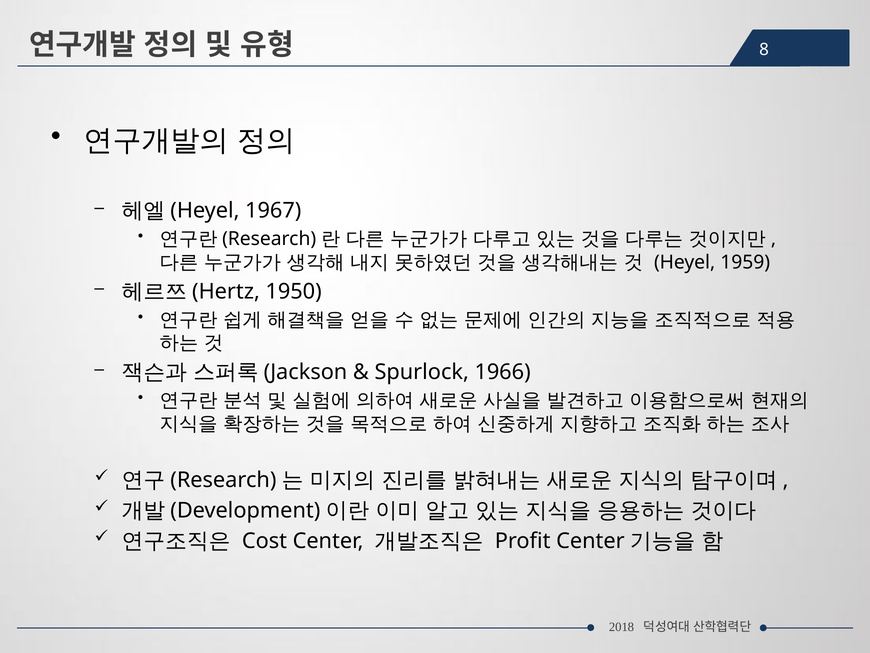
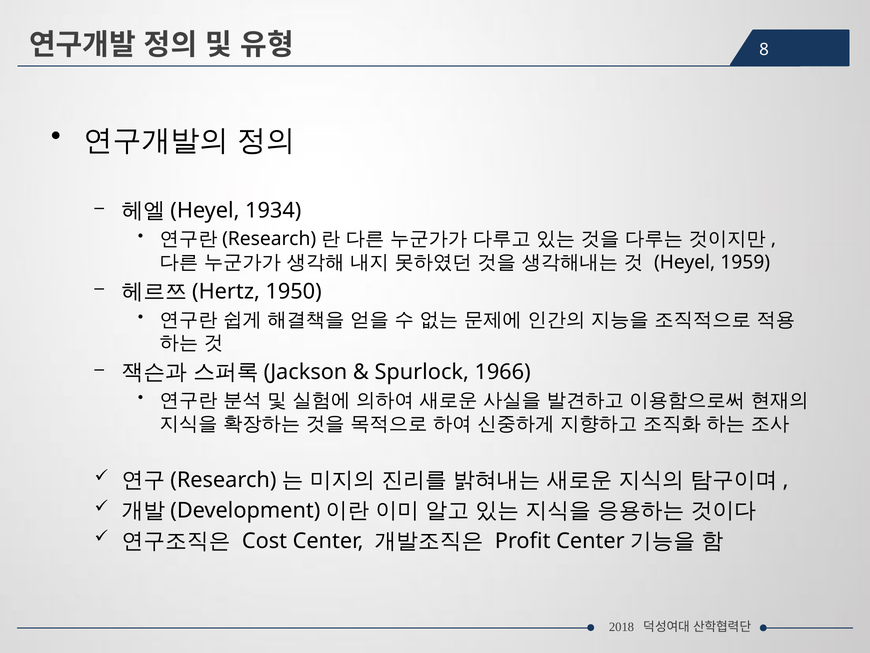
1967: 1967 -> 1934 (273, 210)
